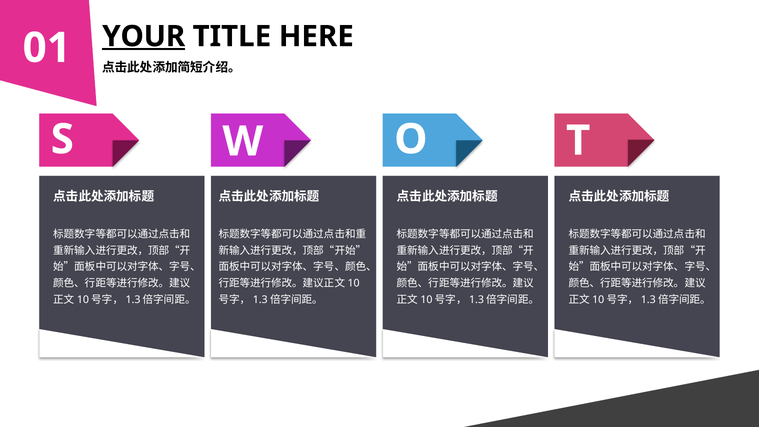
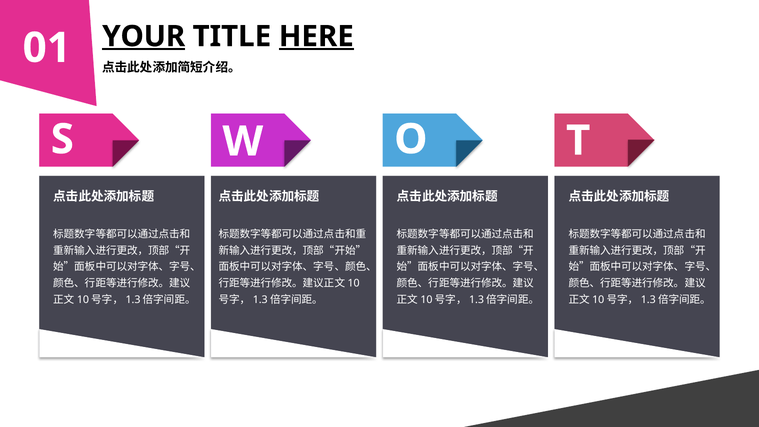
HERE underline: none -> present (316, 36)
